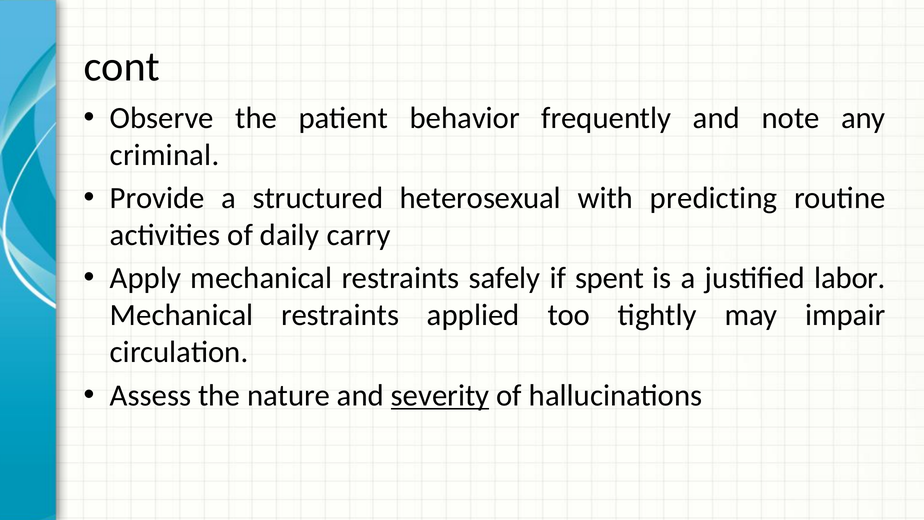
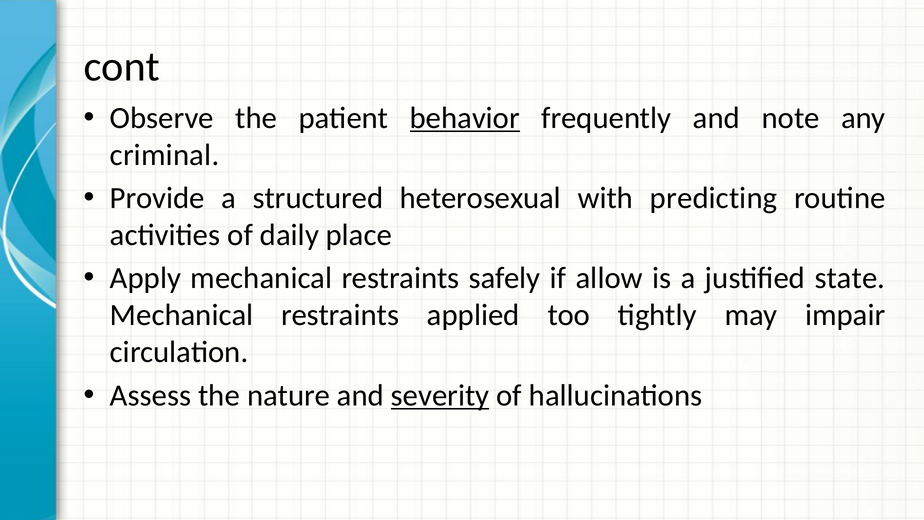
behavior underline: none -> present (465, 118)
carry: carry -> place (359, 235)
spent: spent -> allow (609, 278)
labor: labor -> state (850, 278)
